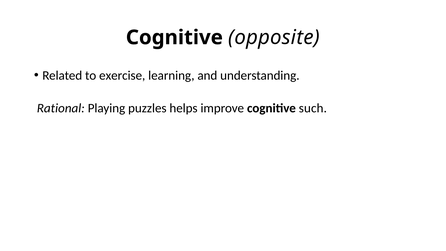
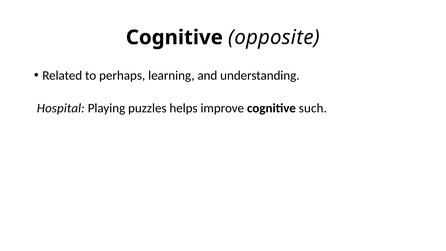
exercise: exercise -> perhaps (122, 75)
Rational: Rational -> Hospital (61, 108)
